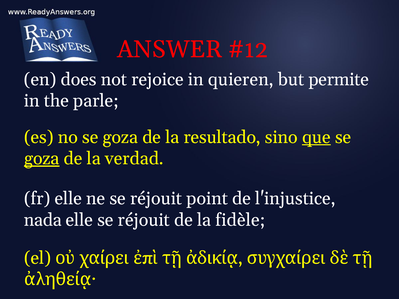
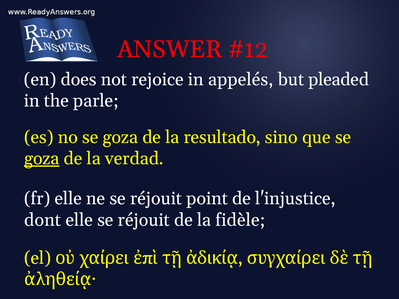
quieren: quieren -> appelés (241, 79)
permite: permite -> pleaded (339, 79)
que underline: present -> none (316, 137)
nada: nada -> dont (43, 220)
